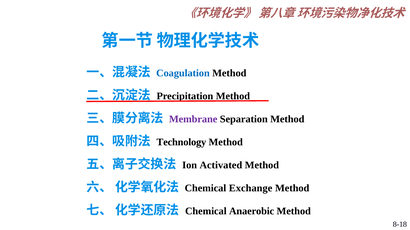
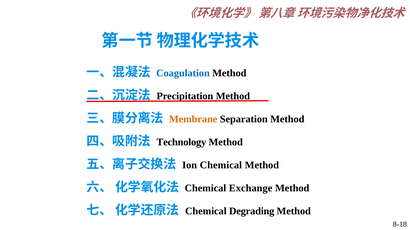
Membrane colour: purple -> orange (193, 119)
Ion Activated: Activated -> Chemical (221, 166)
Anaerobic: Anaerobic -> Degrading (252, 212)
